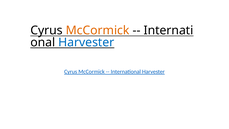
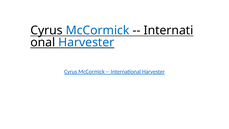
McCormick colour: orange -> blue (98, 30)
